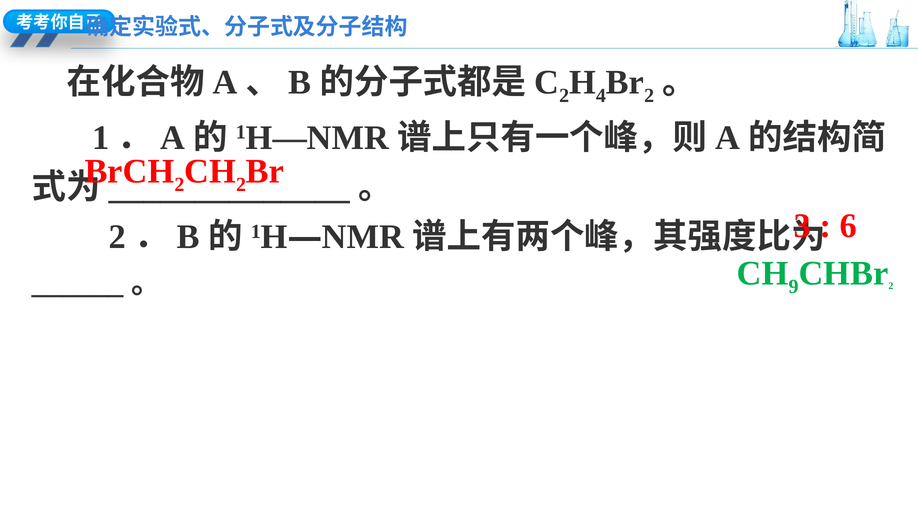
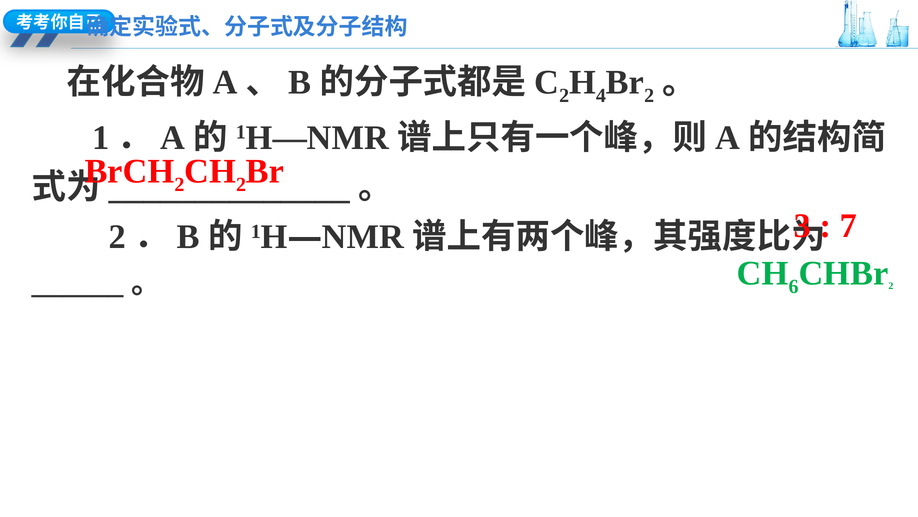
6: 6 -> 7 (848, 226)
9: 9 -> 6 (794, 286)
